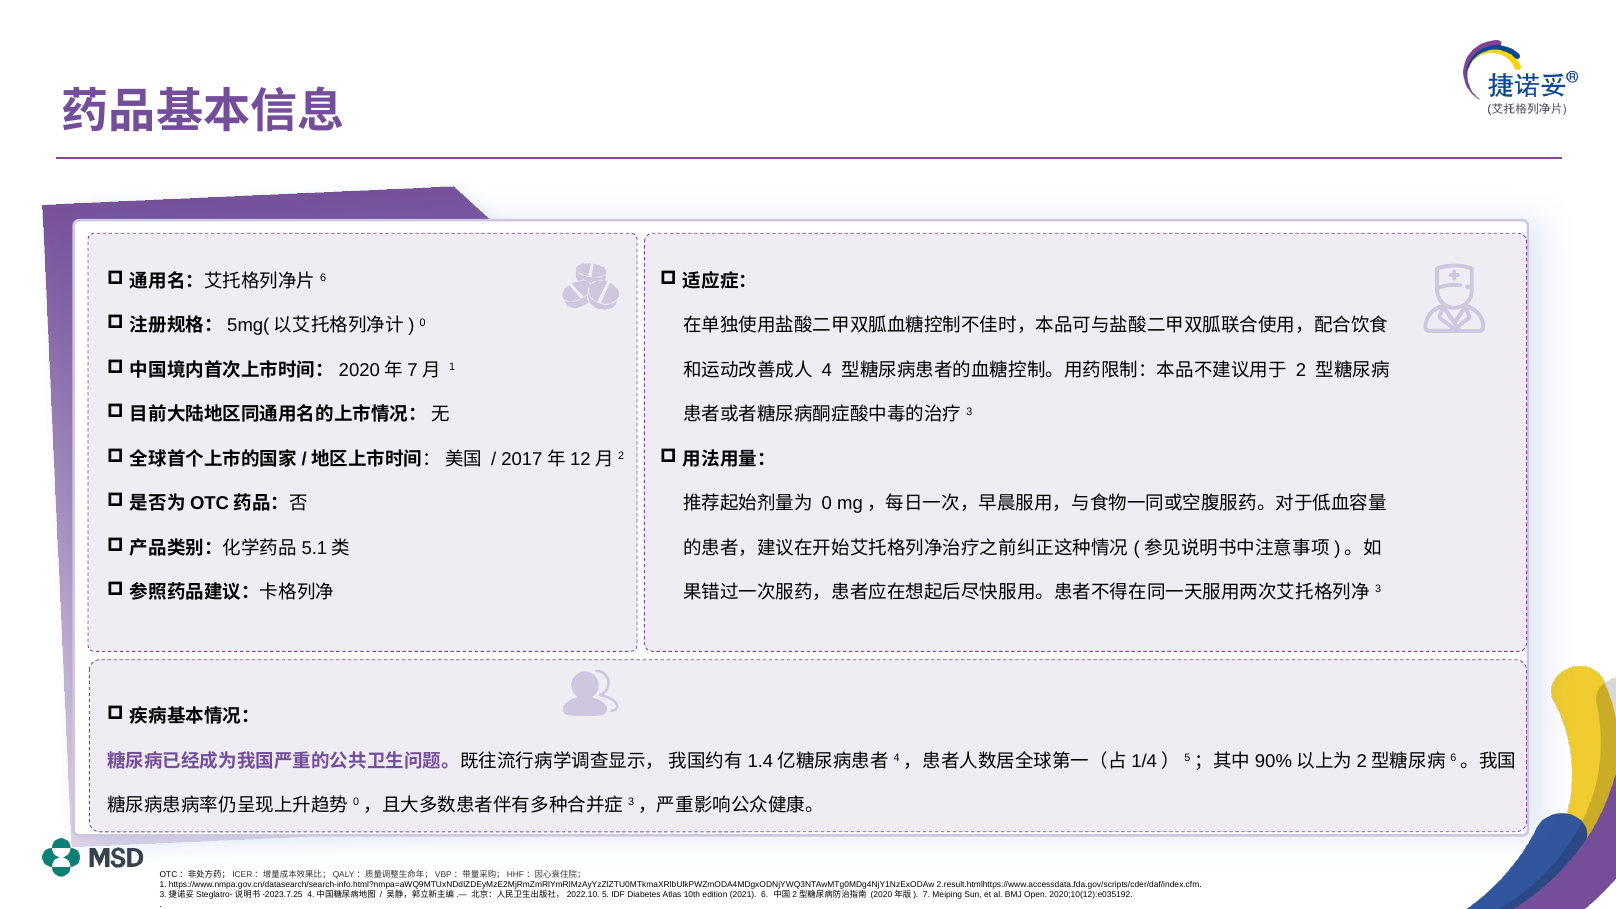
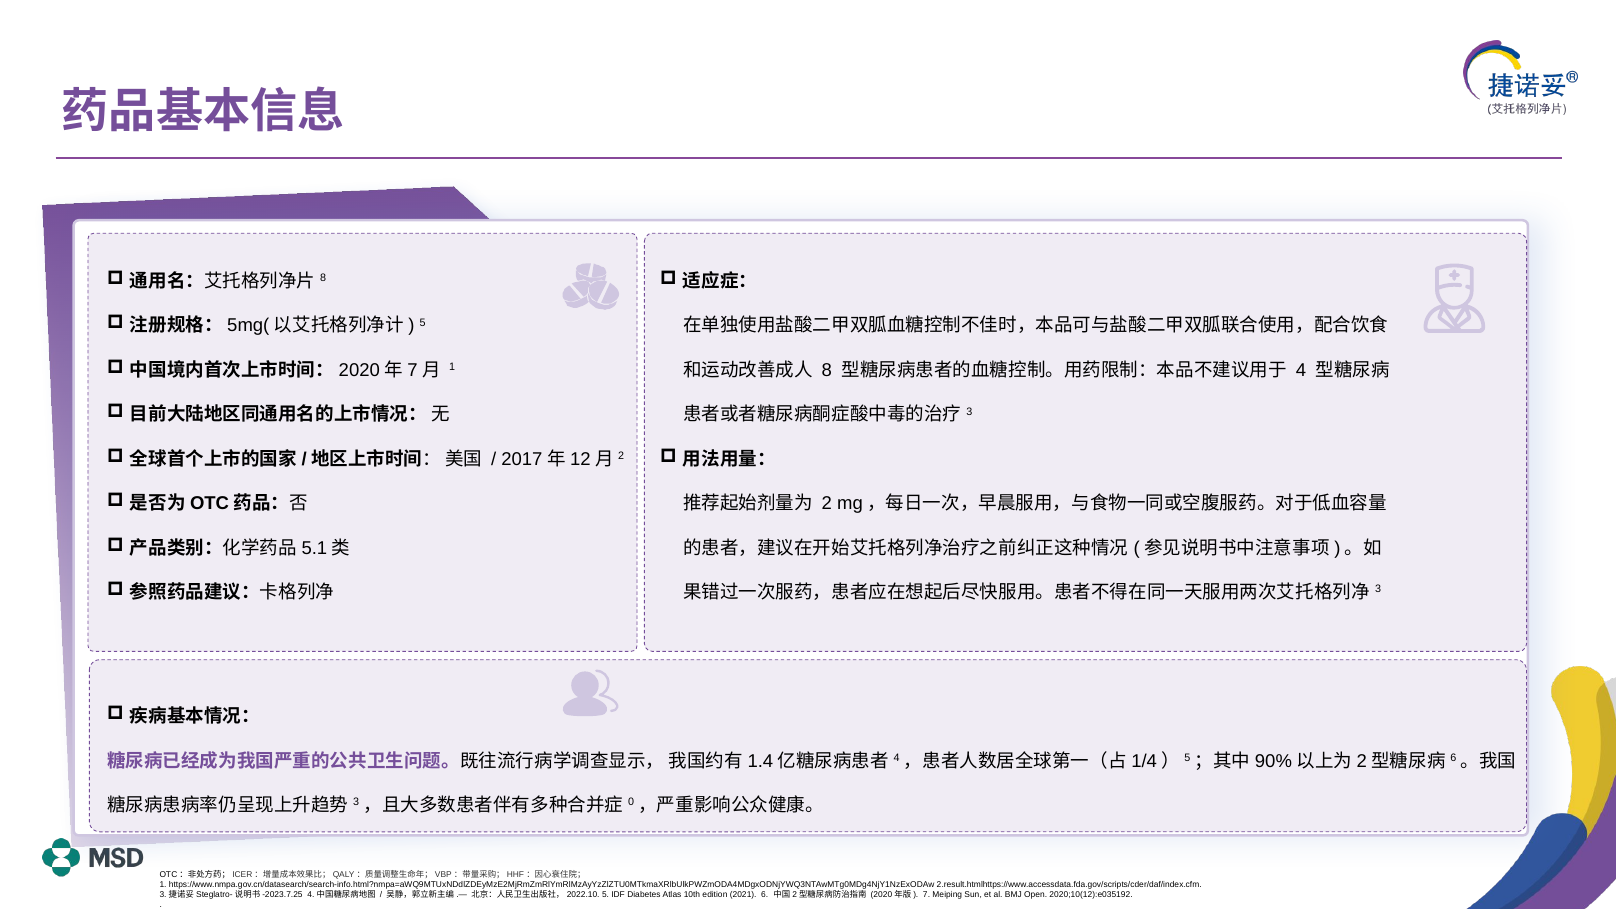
6: 6 -> 8 (323, 278)
0: 0 -> 5 (423, 323)
4: 4 -> 8 (827, 370)
2: 2 -> 4 (1301, 370)
0: 0 -> 2 (827, 503)
0: 0 -> 3 (356, 802)
3: 3 -> 0 (631, 802)
